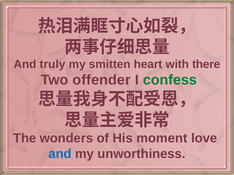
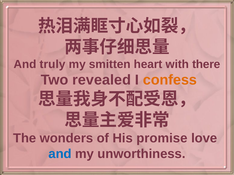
offender: offender -> revealed (102, 80)
confess colour: green -> orange (170, 80)
moment: moment -> promise (162, 139)
